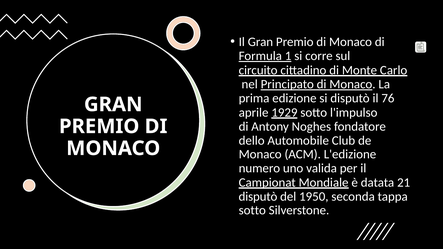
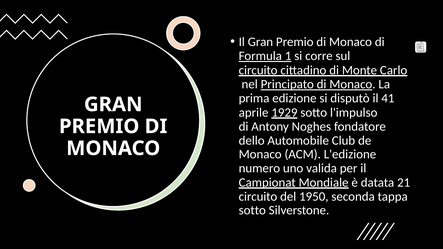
76: 76 -> 41 (388, 98)
disputò: disputò -> circuito (258, 197)
